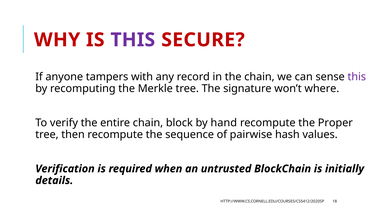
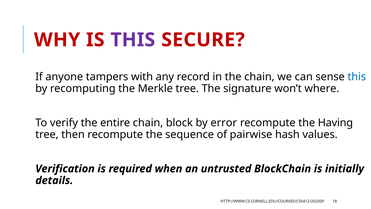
this colour: purple -> blue (357, 77)
hand: hand -> error (224, 123)
Proper: Proper -> Having (335, 123)
